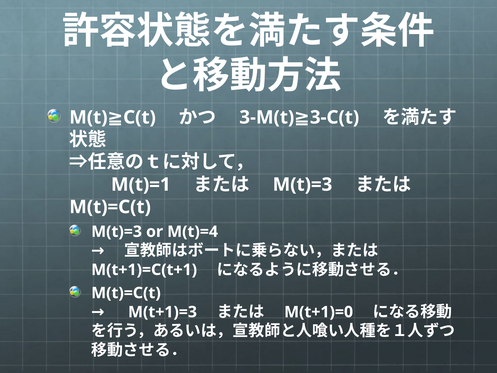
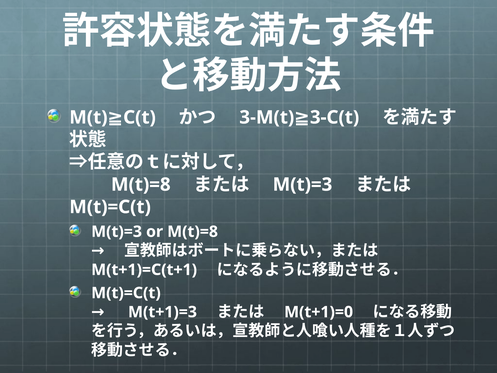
M(t)=1: M(t)=1 -> M(t)=8 (141, 184)
or M(t)=4: M(t)=4 -> M(t)=8 (193, 232)
